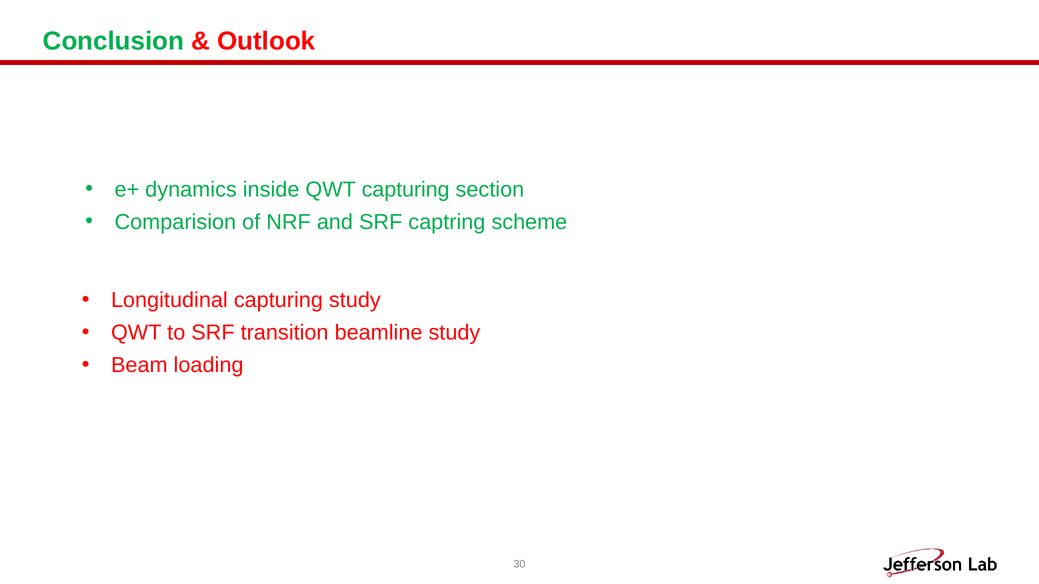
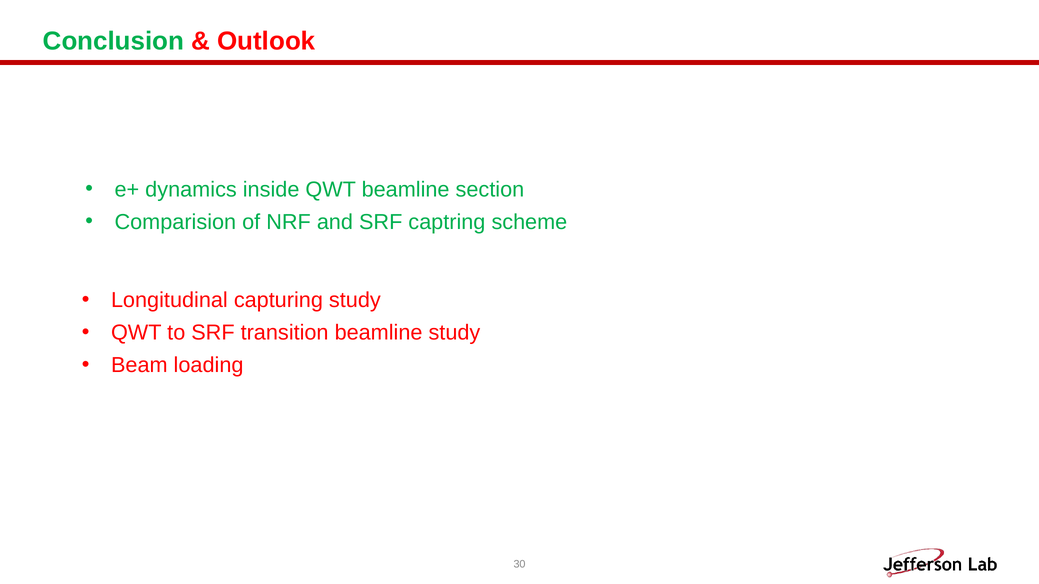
QWT capturing: capturing -> beamline (406, 190)
